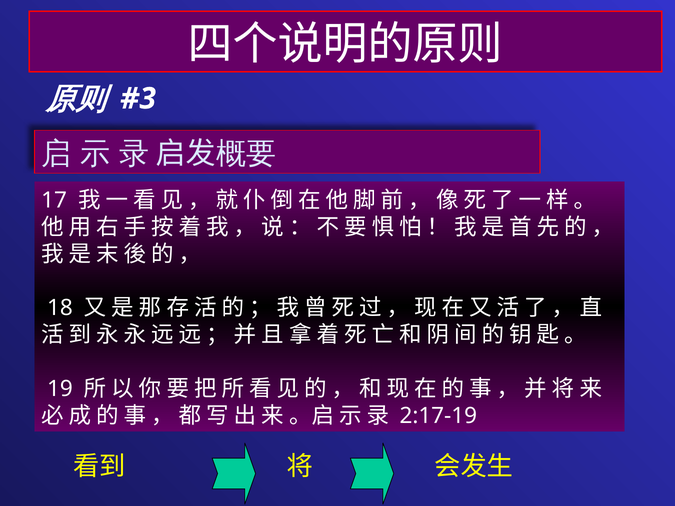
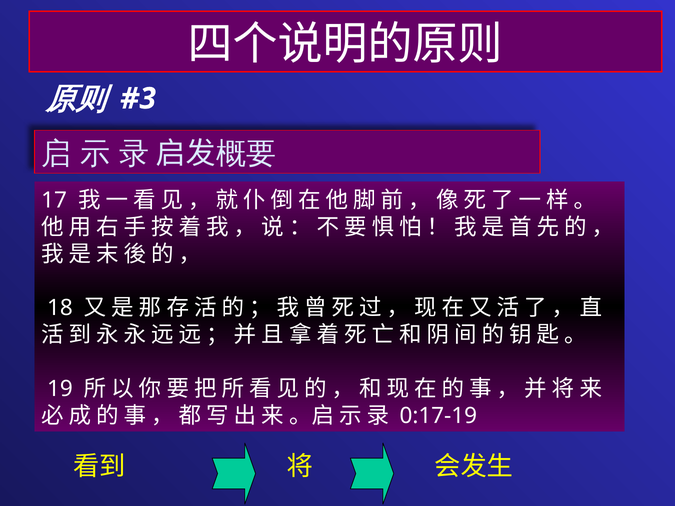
2:17-19: 2:17-19 -> 0:17-19 (438, 416)
